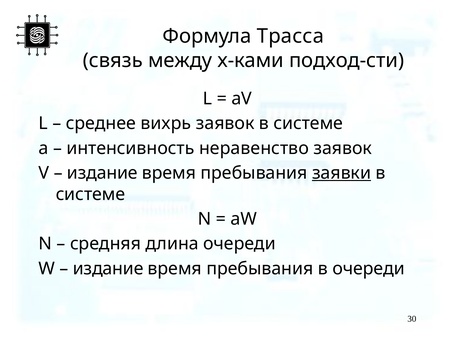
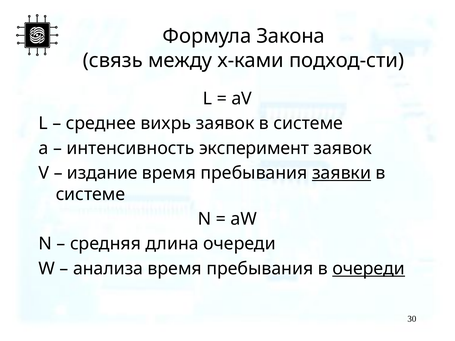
Трасса: Трасса -> Закона (291, 36)
неравенство: неравенство -> эксперимент (254, 148)
издание: издание -> анализа (108, 269)
очереди underline: none -> present (369, 269)
